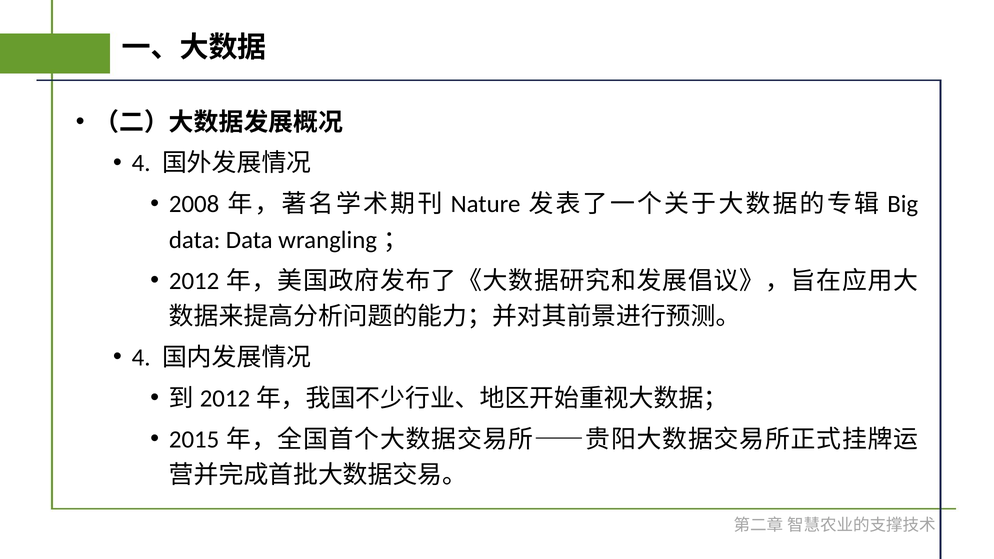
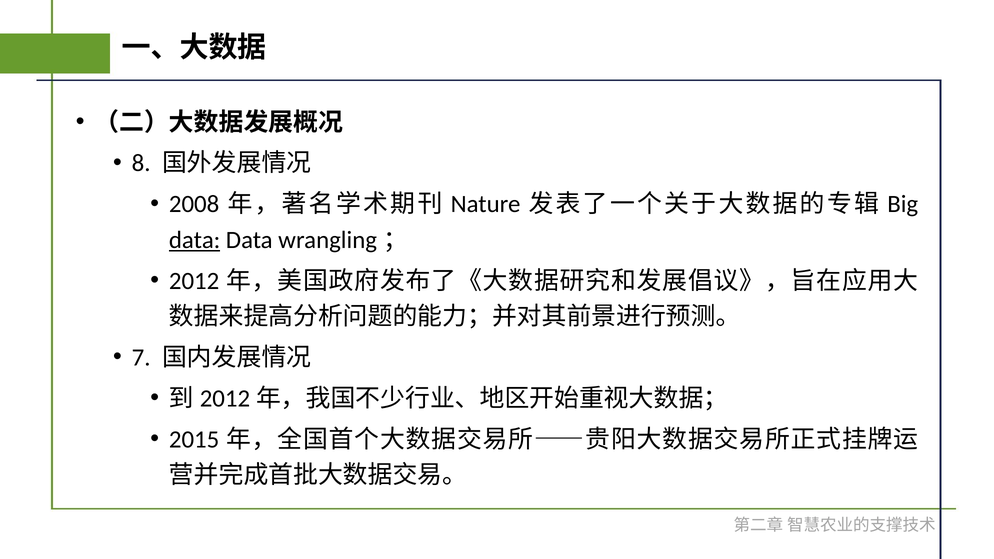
4: 4 -> 8 (141, 163)
data underline: none -> present (195, 240)
4: 4 -> 7 (141, 358)
